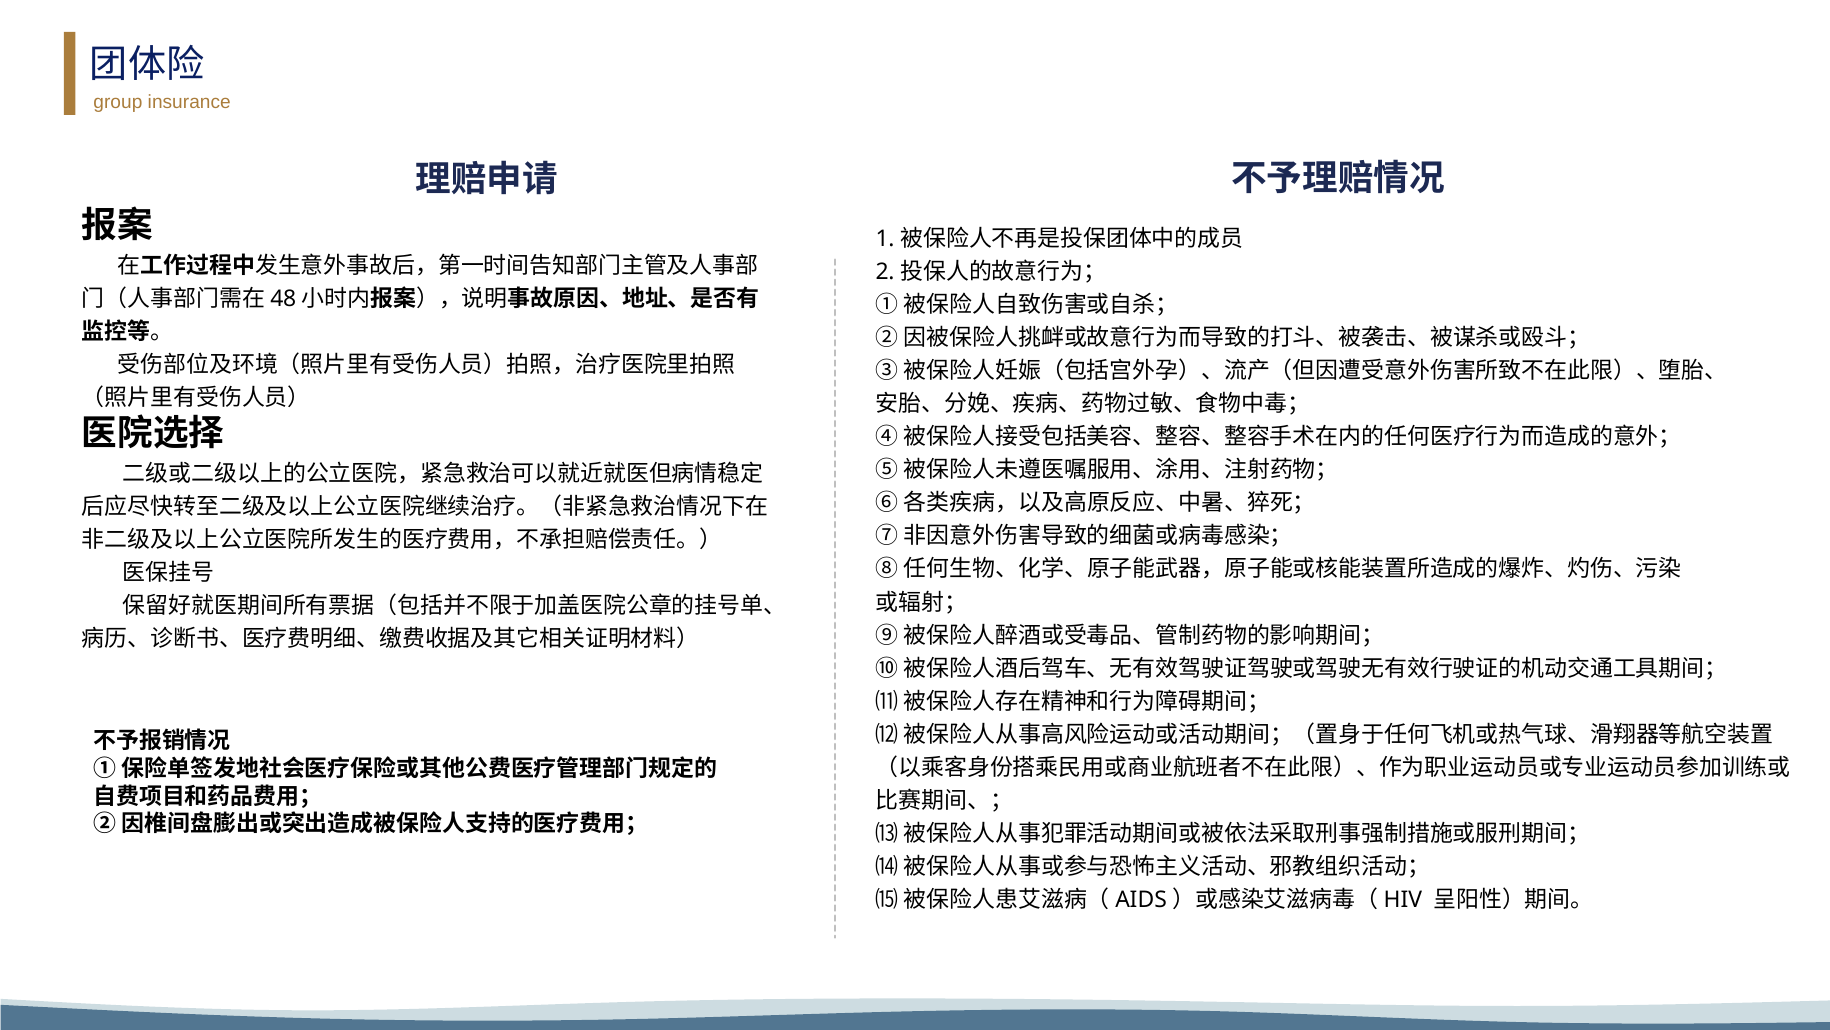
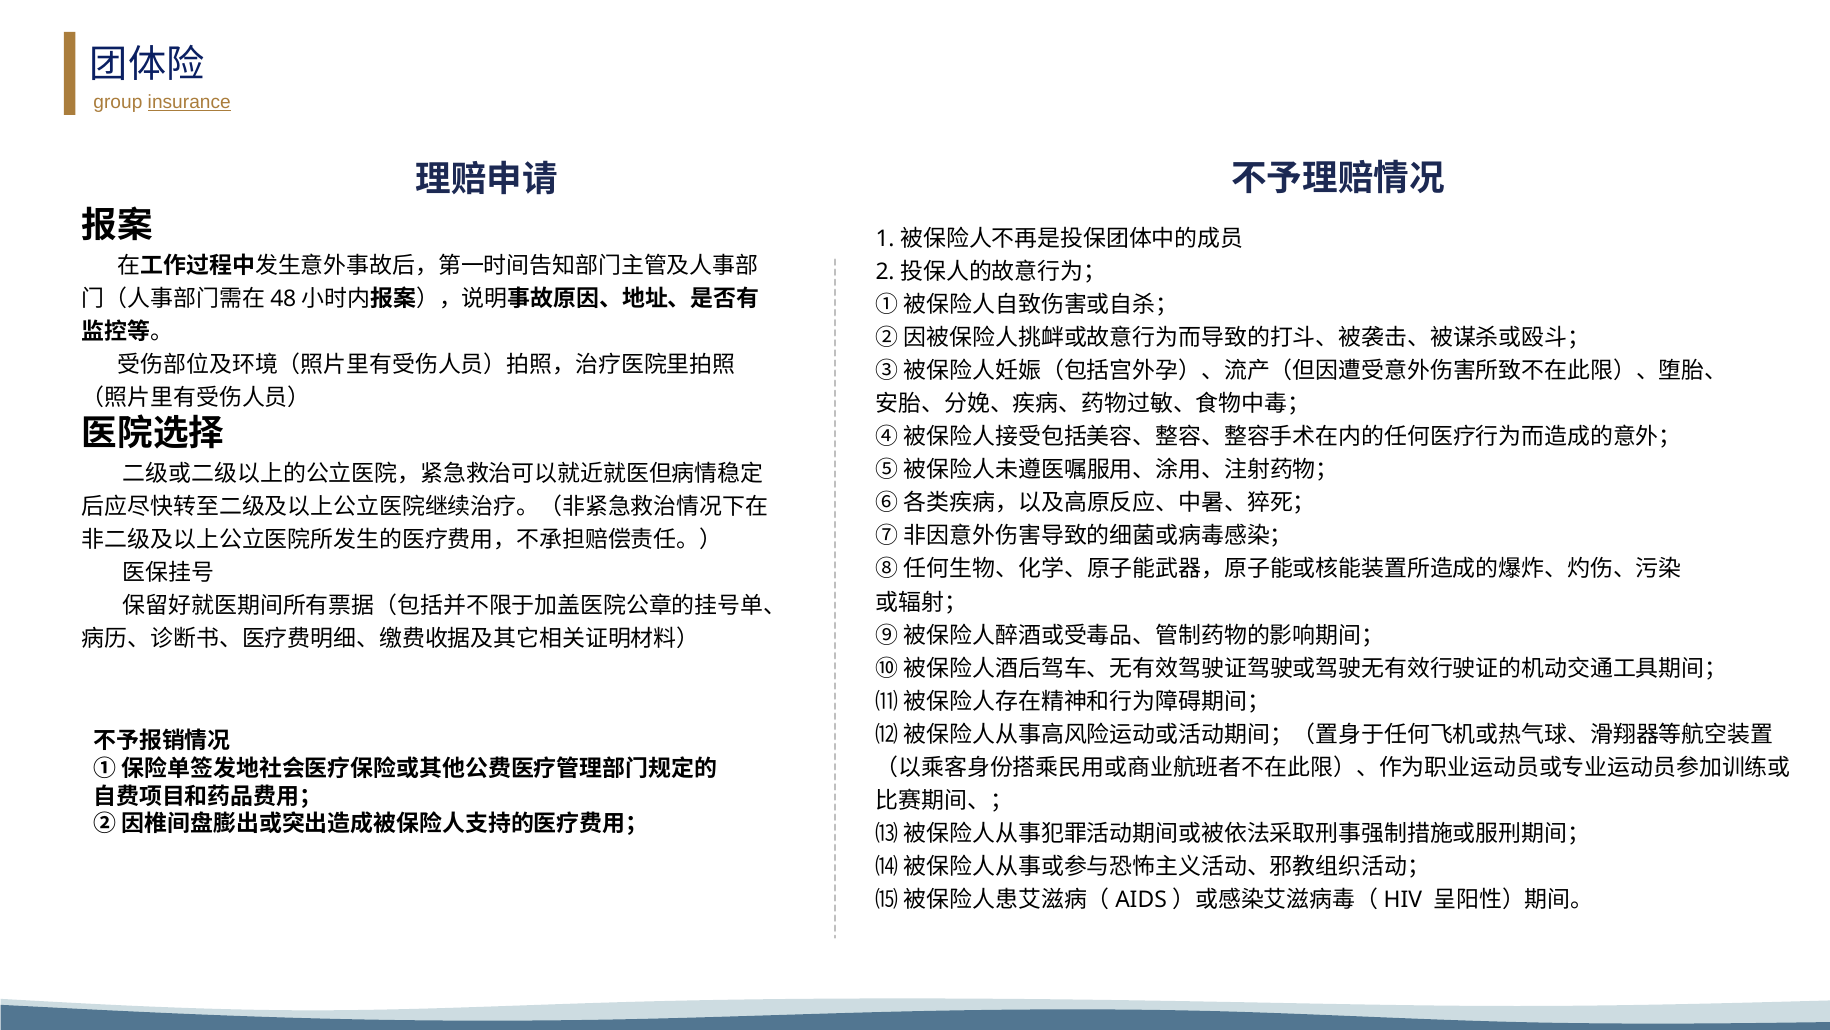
insurance underline: none -> present (189, 102)
